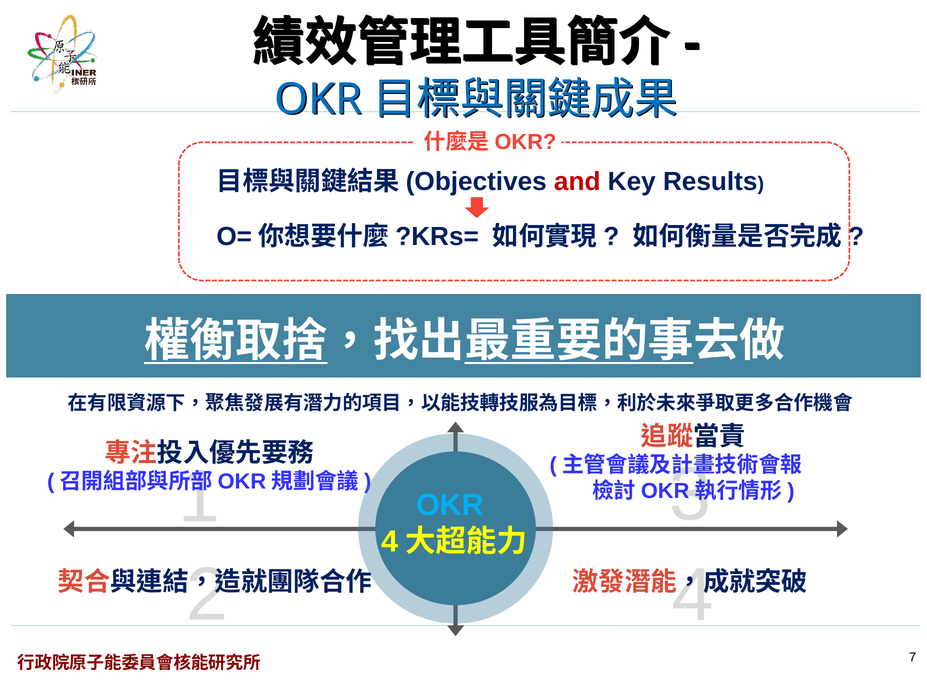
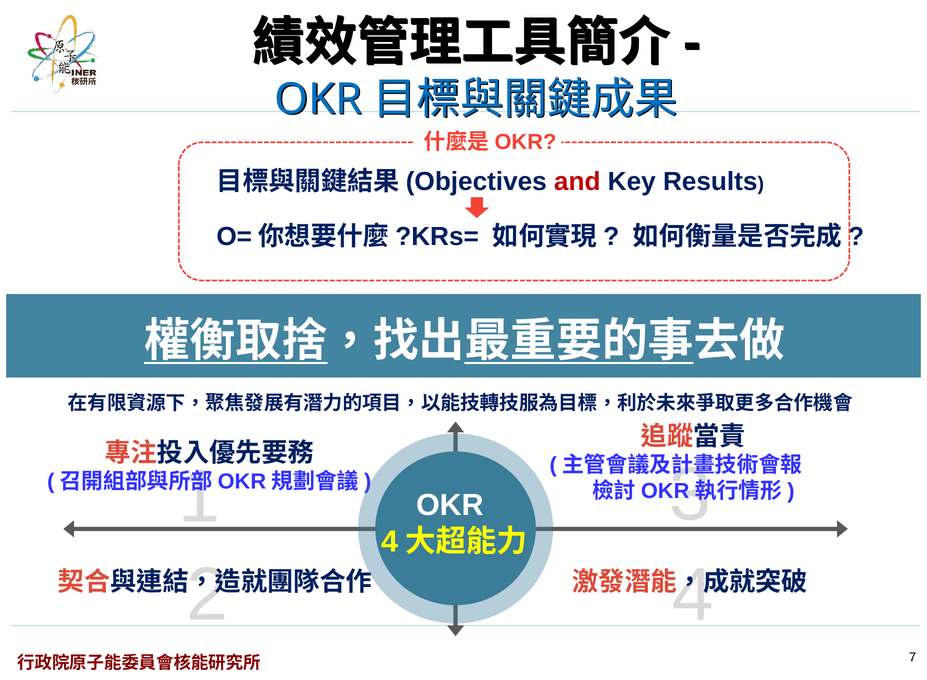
OKR colour: light blue -> white (450, 505)
